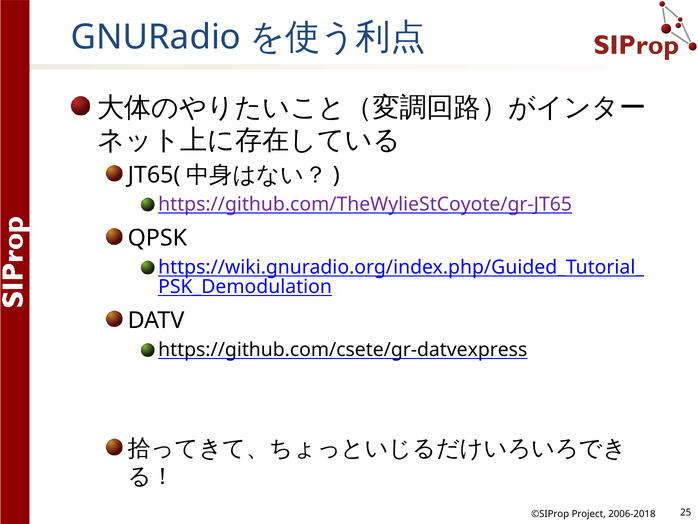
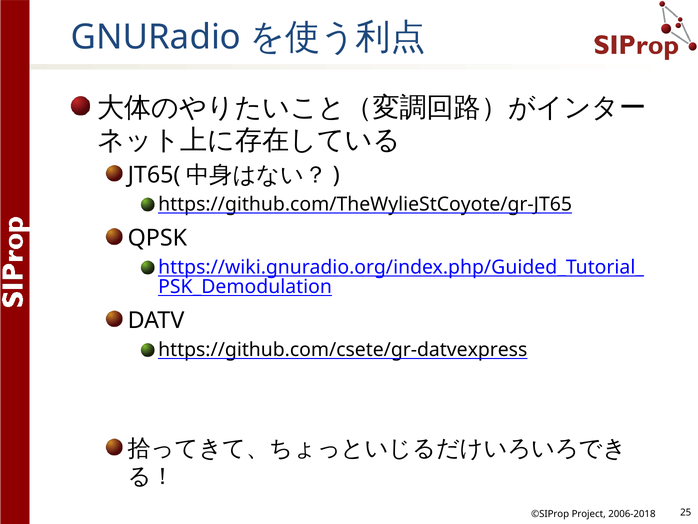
https://github.com/TheWylieStCoyote/gr-JT65 colour: purple -> black (365, 204)
